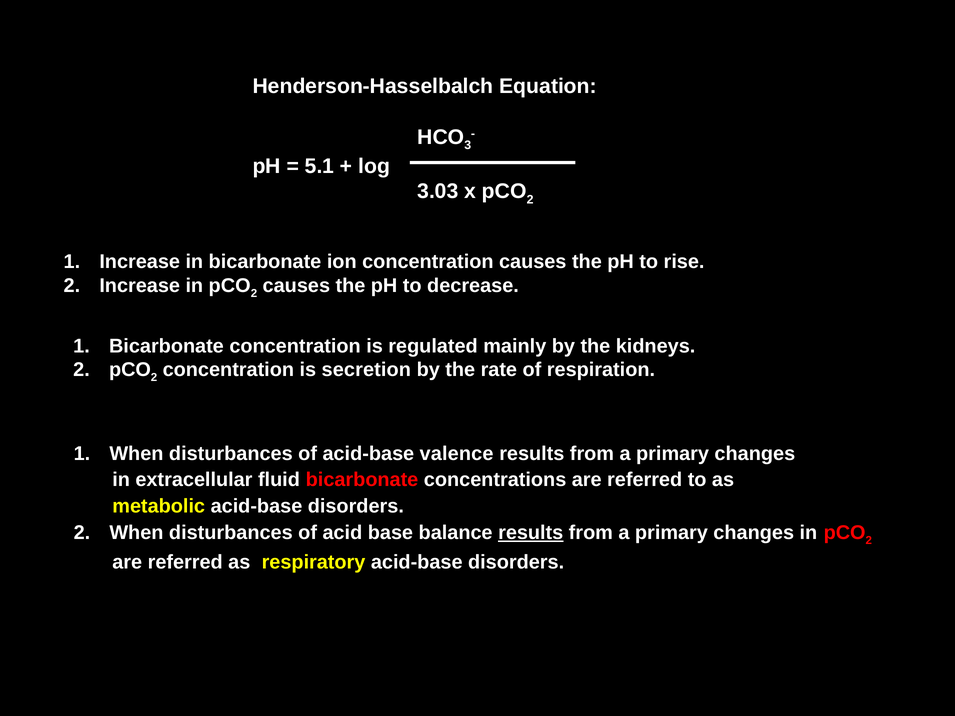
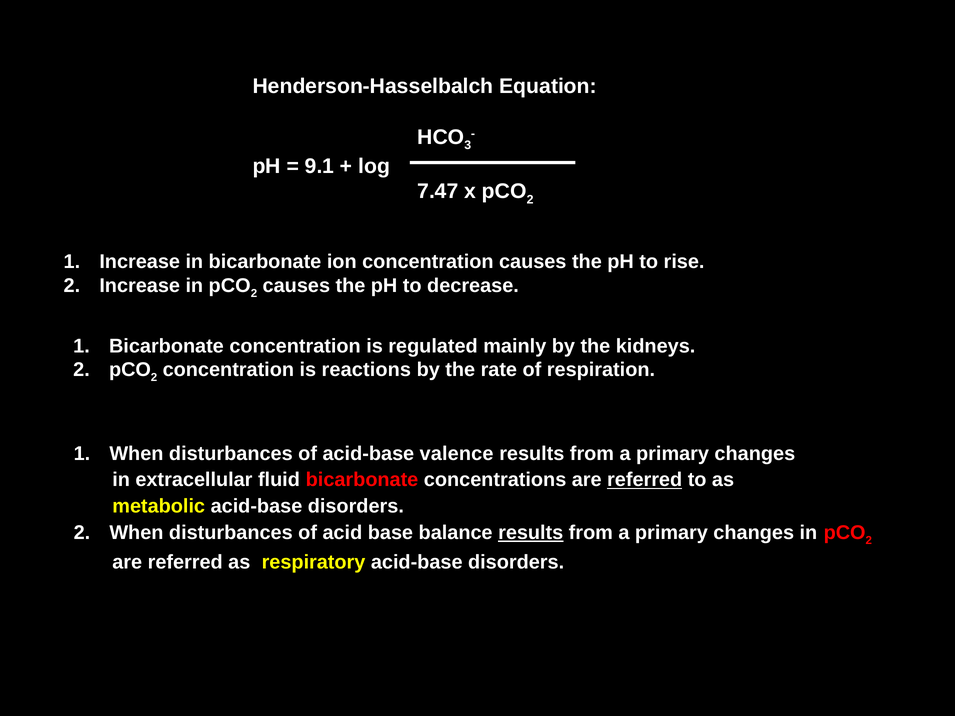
5.1: 5.1 -> 9.1 (319, 166)
3.03: 3.03 -> 7.47 (438, 192)
secretion: secretion -> reactions (366, 370)
referred underline: none -> present (645, 480)
